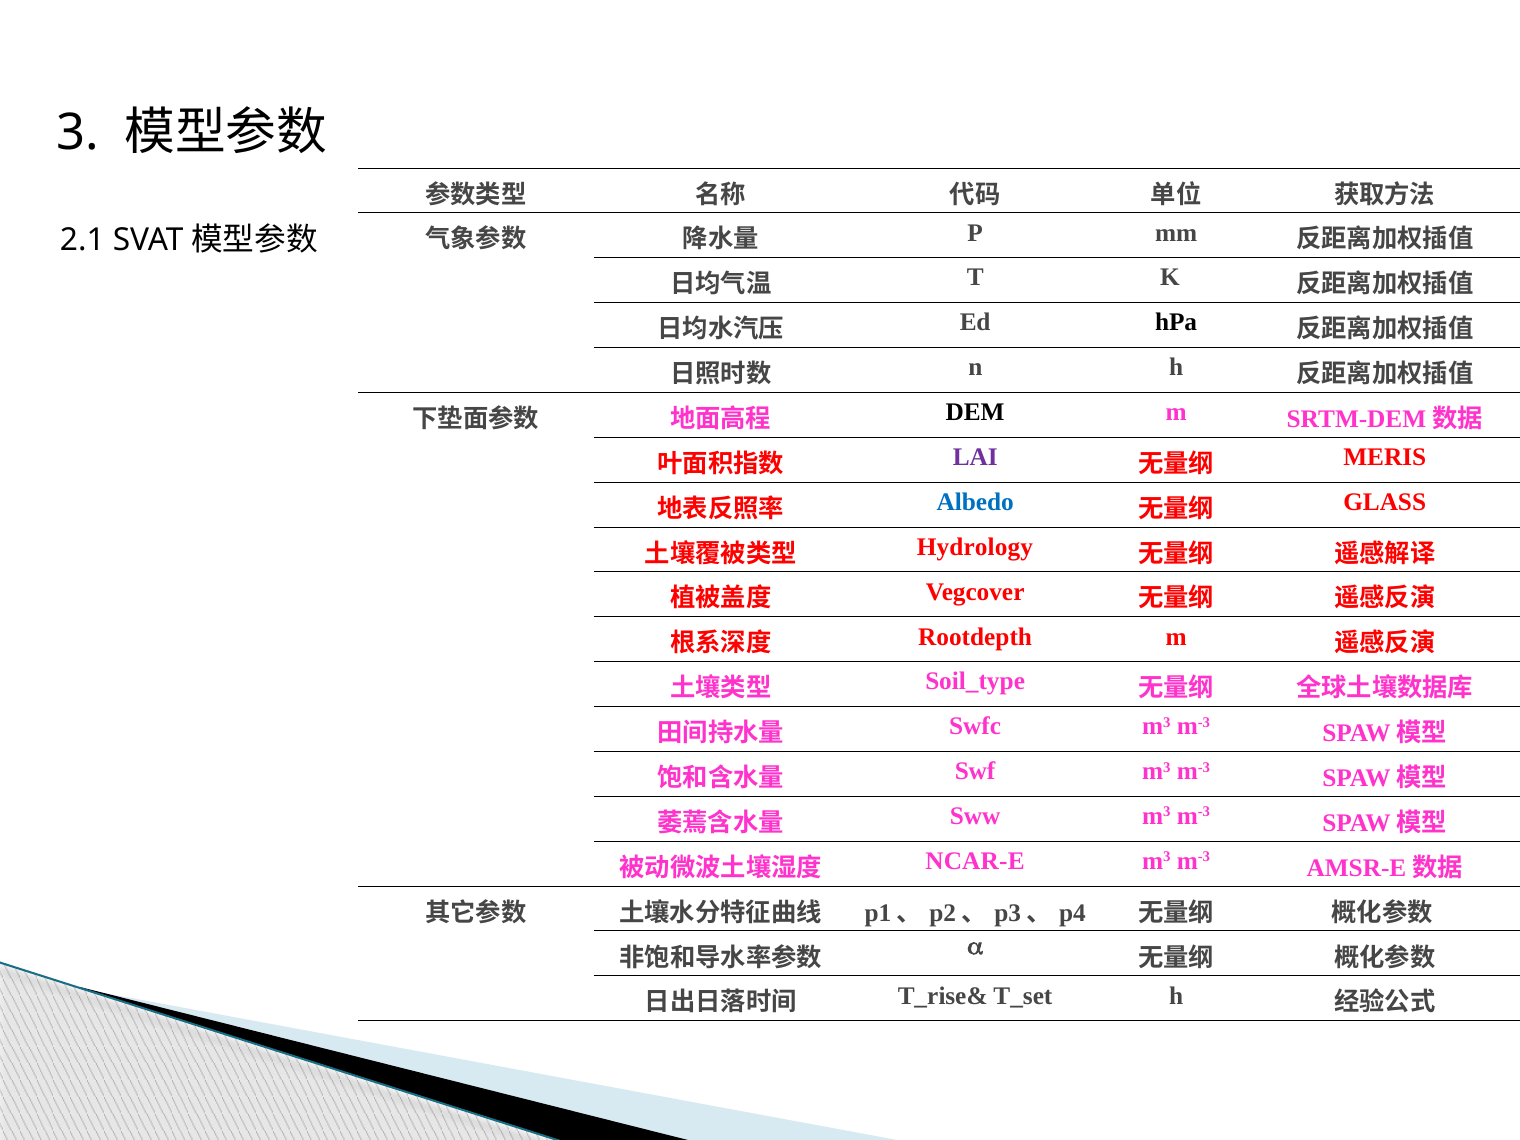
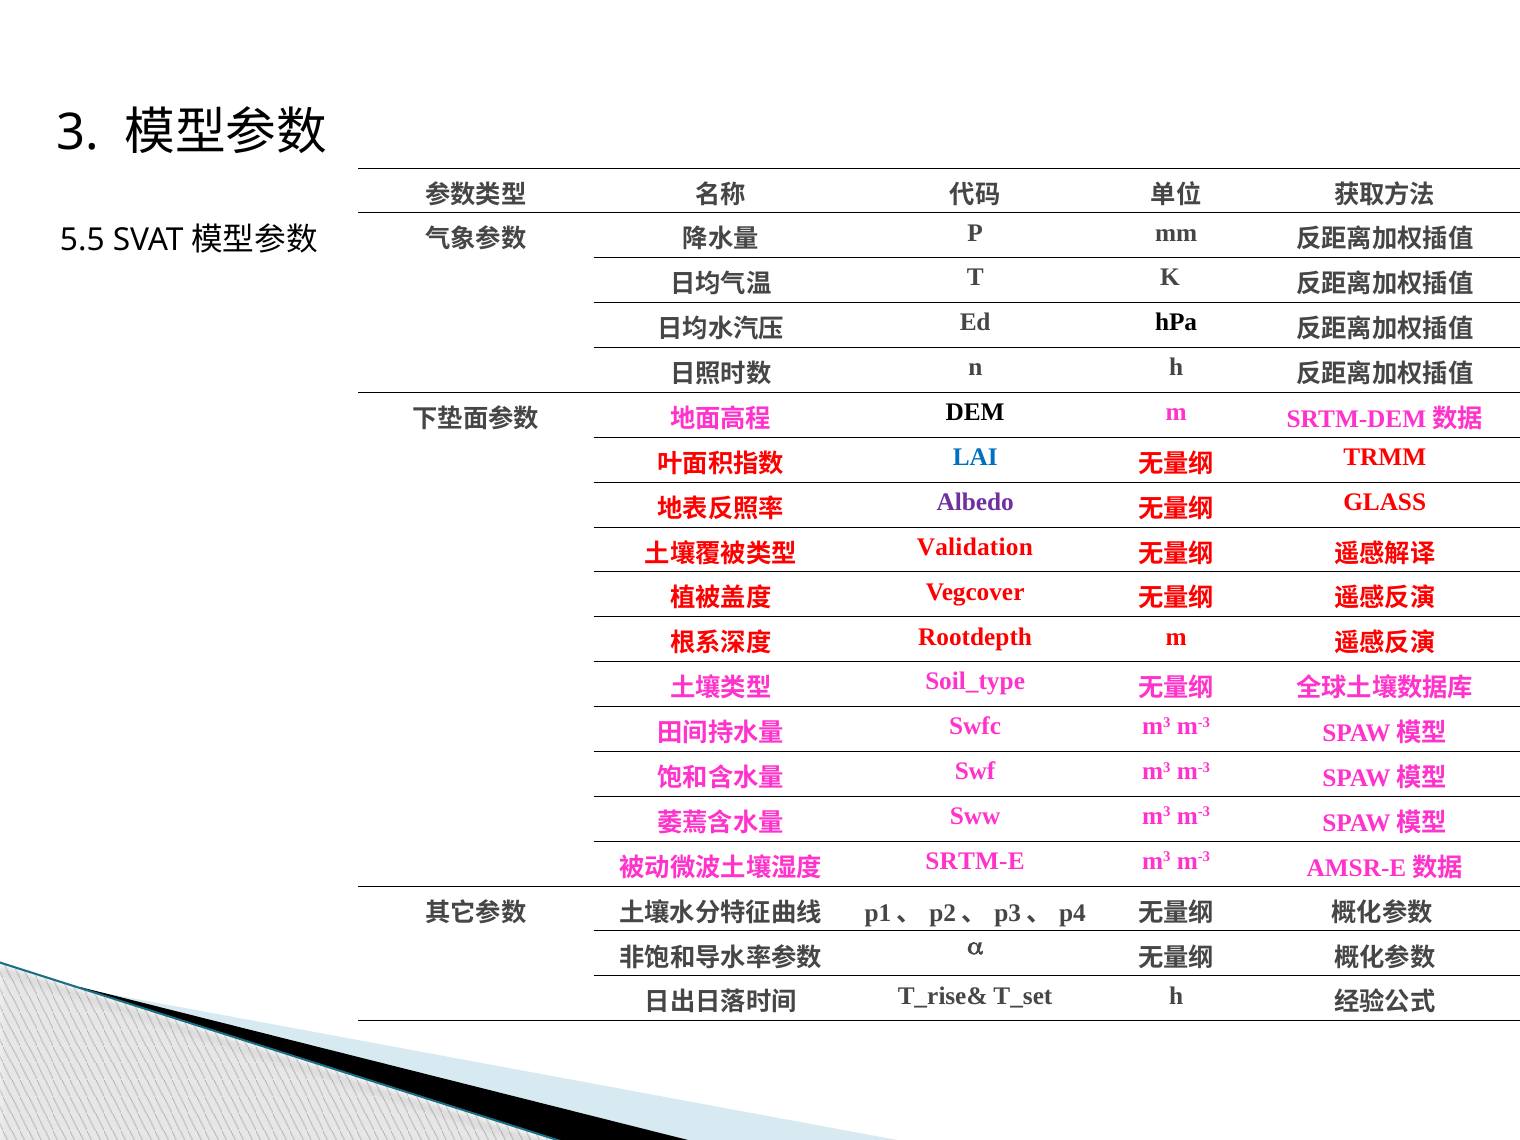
2.1: 2.1 -> 5.5 (82, 240)
LAI colour: purple -> blue (975, 457)
MERIS: MERIS -> TRMM (1385, 457)
Albedo colour: blue -> purple (975, 502)
Hydrology: Hydrology -> Validation (975, 547)
NCAR-E: NCAR-E -> SRTM-E (975, 861)
